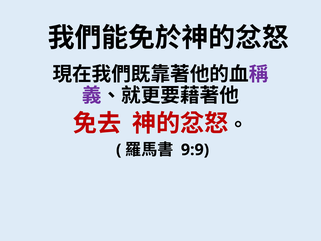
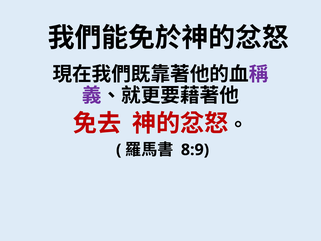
9:9: 9:9 -> 8:9 (195, 150)
